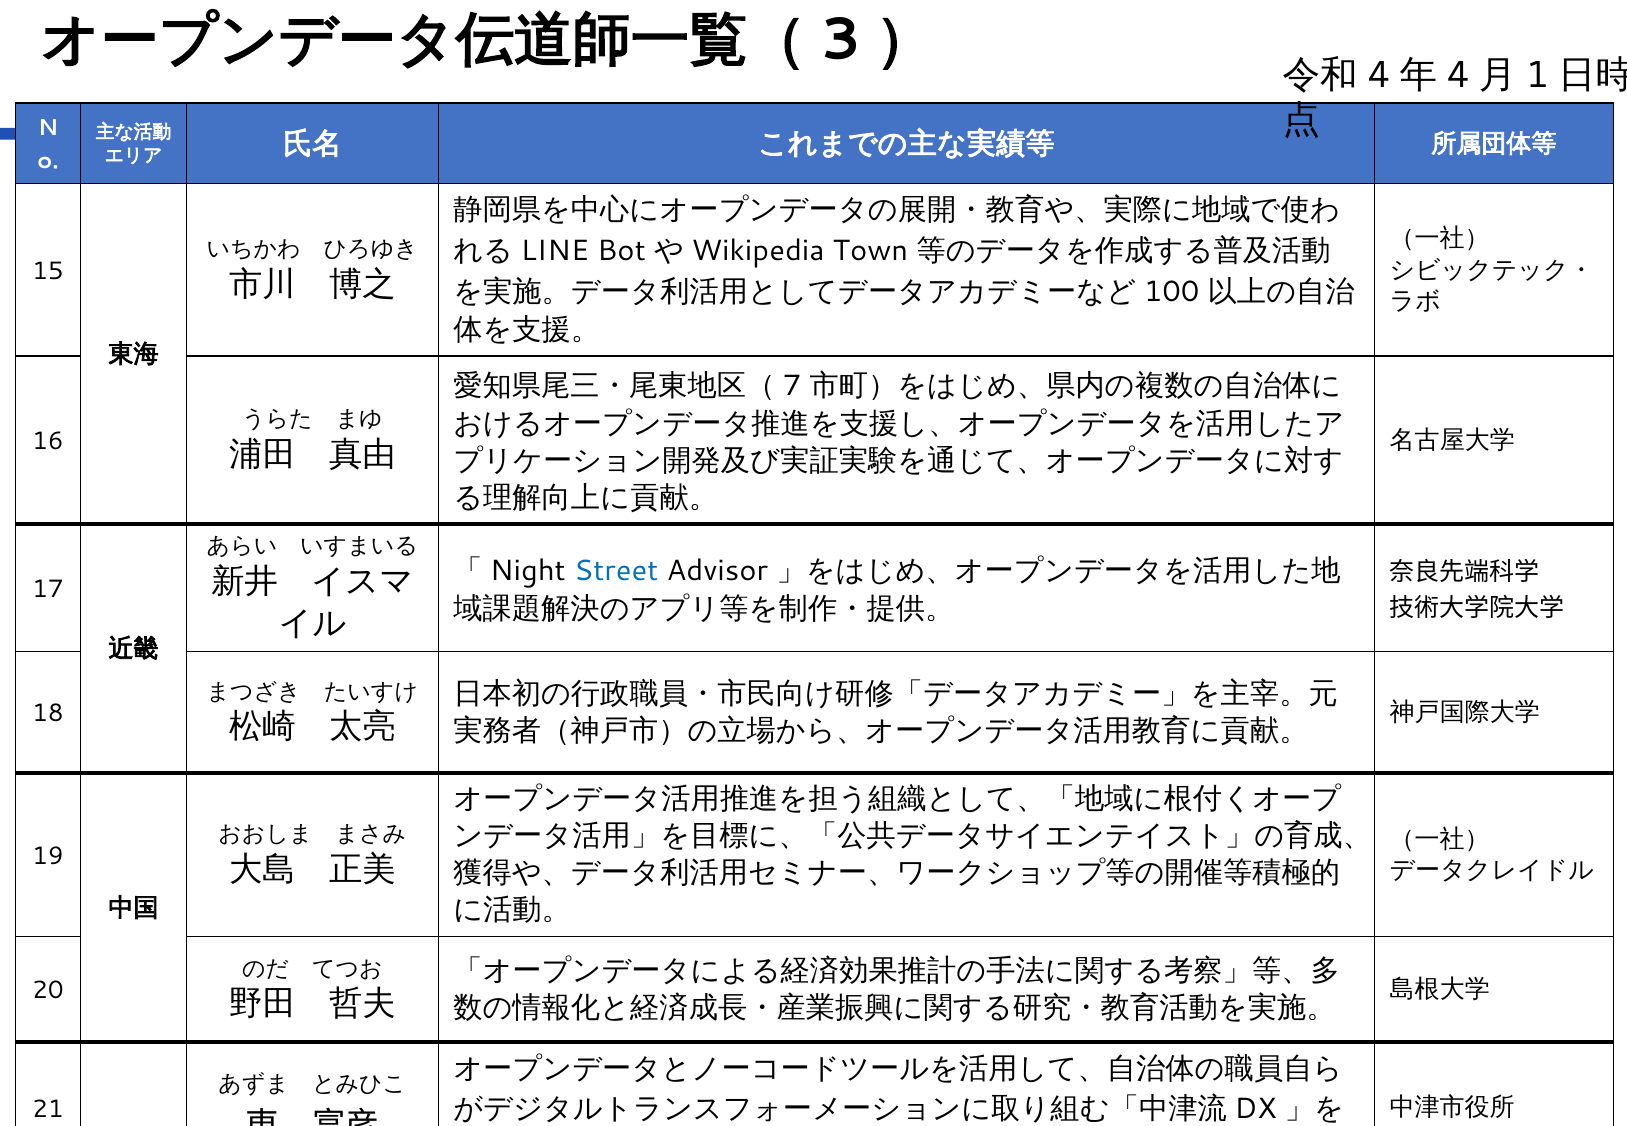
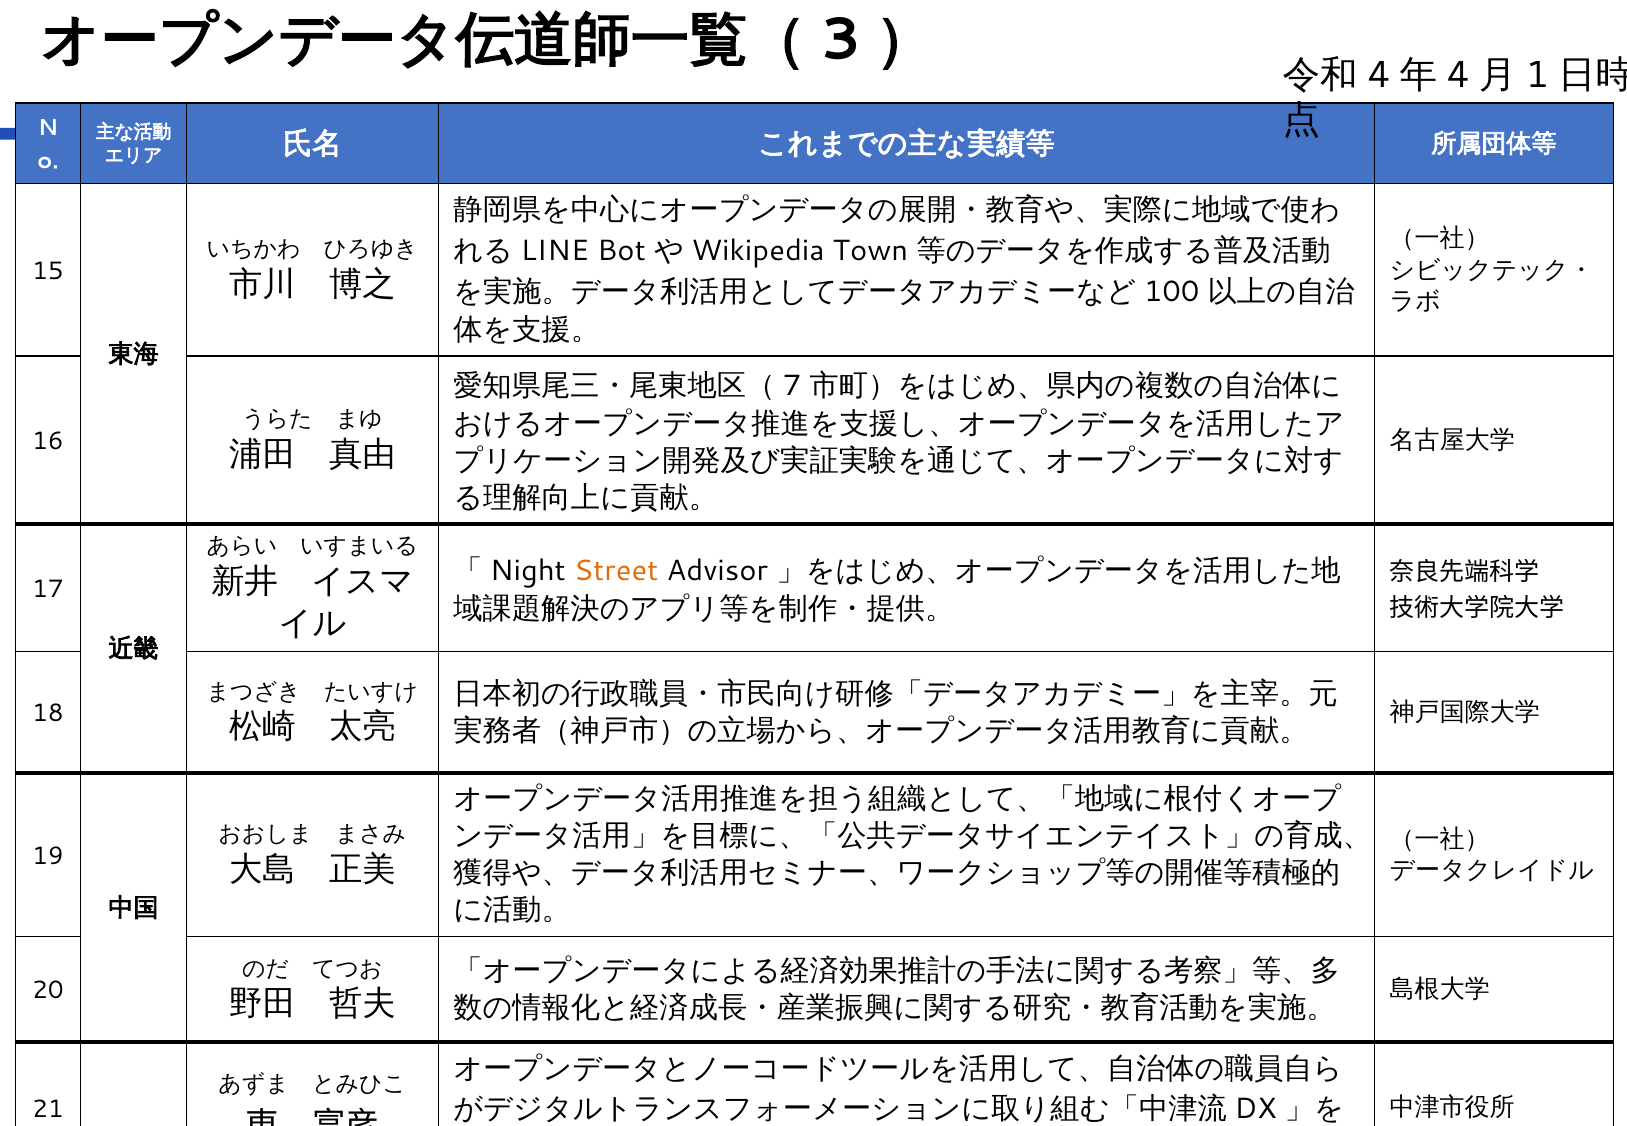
Street colour: blue -> orange (616, 571)
